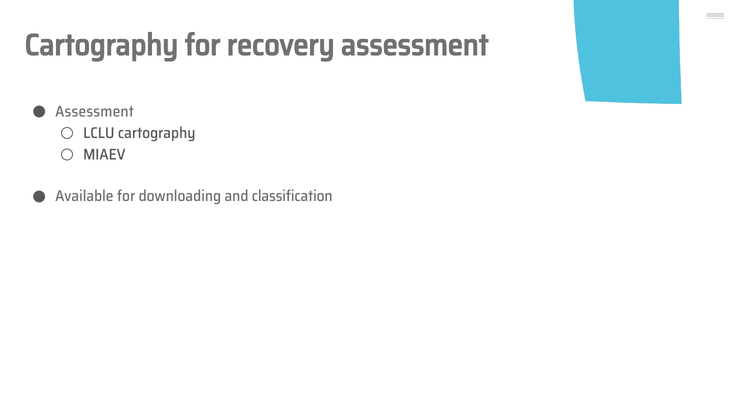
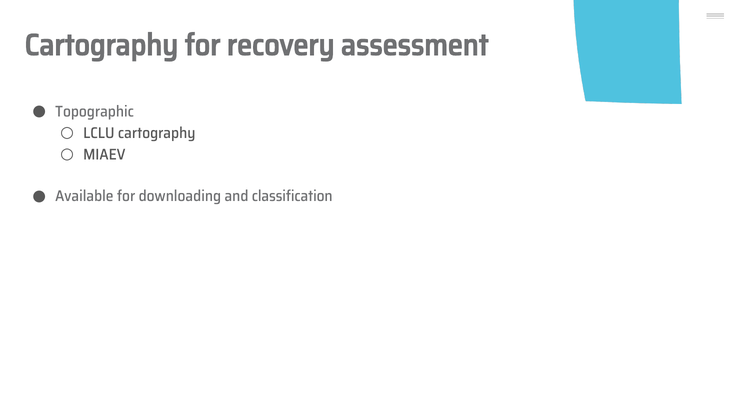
Assessment: Assessment -> Topographic (95, 112)
